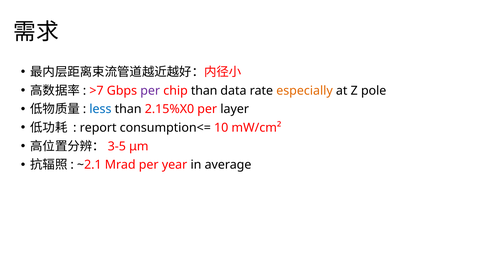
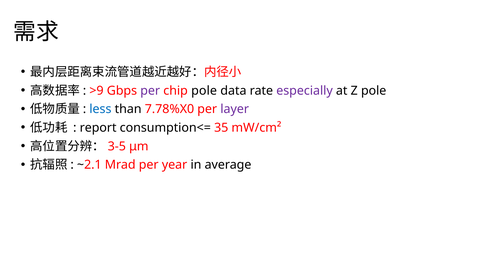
>7: >7 -> >9 (96, 91)
chip than: than -> pole (204, 91)
especially colour: orange -> purple (305, 91)
2.15%X0: 2.15%X0 -> 7.78%X0 (169, 109)
layer colour: black -> purple (235, 109)
10: 10 -> 35 (221, 128)
